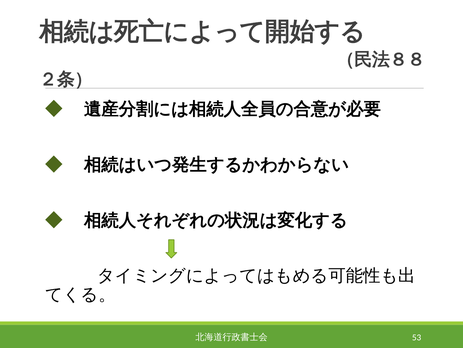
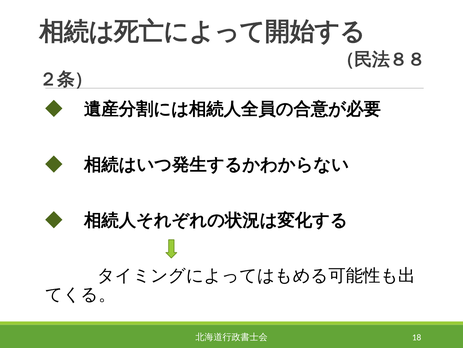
53: 53 -> 18 (417, 337)
